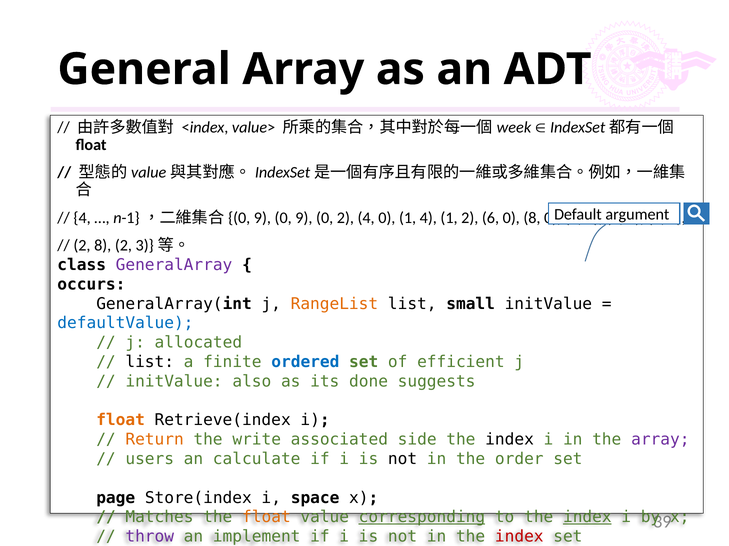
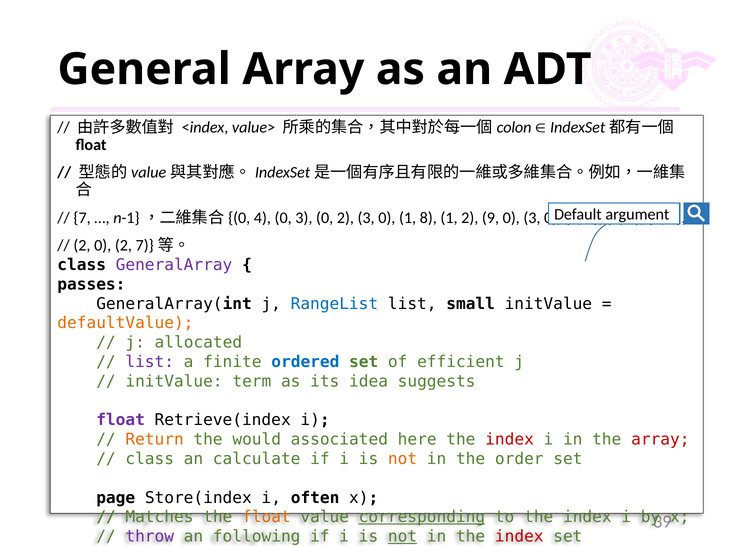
week: week -> colon (514, 128)
4: 4 -> 7 (82, 218)
9: 9 -> 4 (262, 218)
9: 9 -> 3 (304, 218)
2 4: 4 -> 3 (366, 218)
1 4: 4 -> 8 (428, 218)
6: 6 -> 9 (490, 218)
8: 8 -> 3 (532, 218)
8: 8 -> 0 (103, 246)
2 3: 3 -> 7 (145, 246)
occurs: occurs -> passes (91, 285)
RangeList colour: orange -> blue (334, 304)
defaultValue colour: blue -> orange (125, 324)
list colour: black -> purple (150, 362)
also: also -> term (252, 382)
done: done -> idea (369, 382)
float colour: orange -> purple (121, 421)
write: write -> would (257, 440)
side: side -> here (417, 440)
index colour: black -> red (510, 440)
array colour: purple -> red (660, 440)
users: users -> class (150, 460)
not colour: black -> orange (403, 460)
space: space -> often (315, 498)
index underline: present -> none (587, 518)
implement: implement -> following (257, 537)
not underline: none -> present (403, 537)
